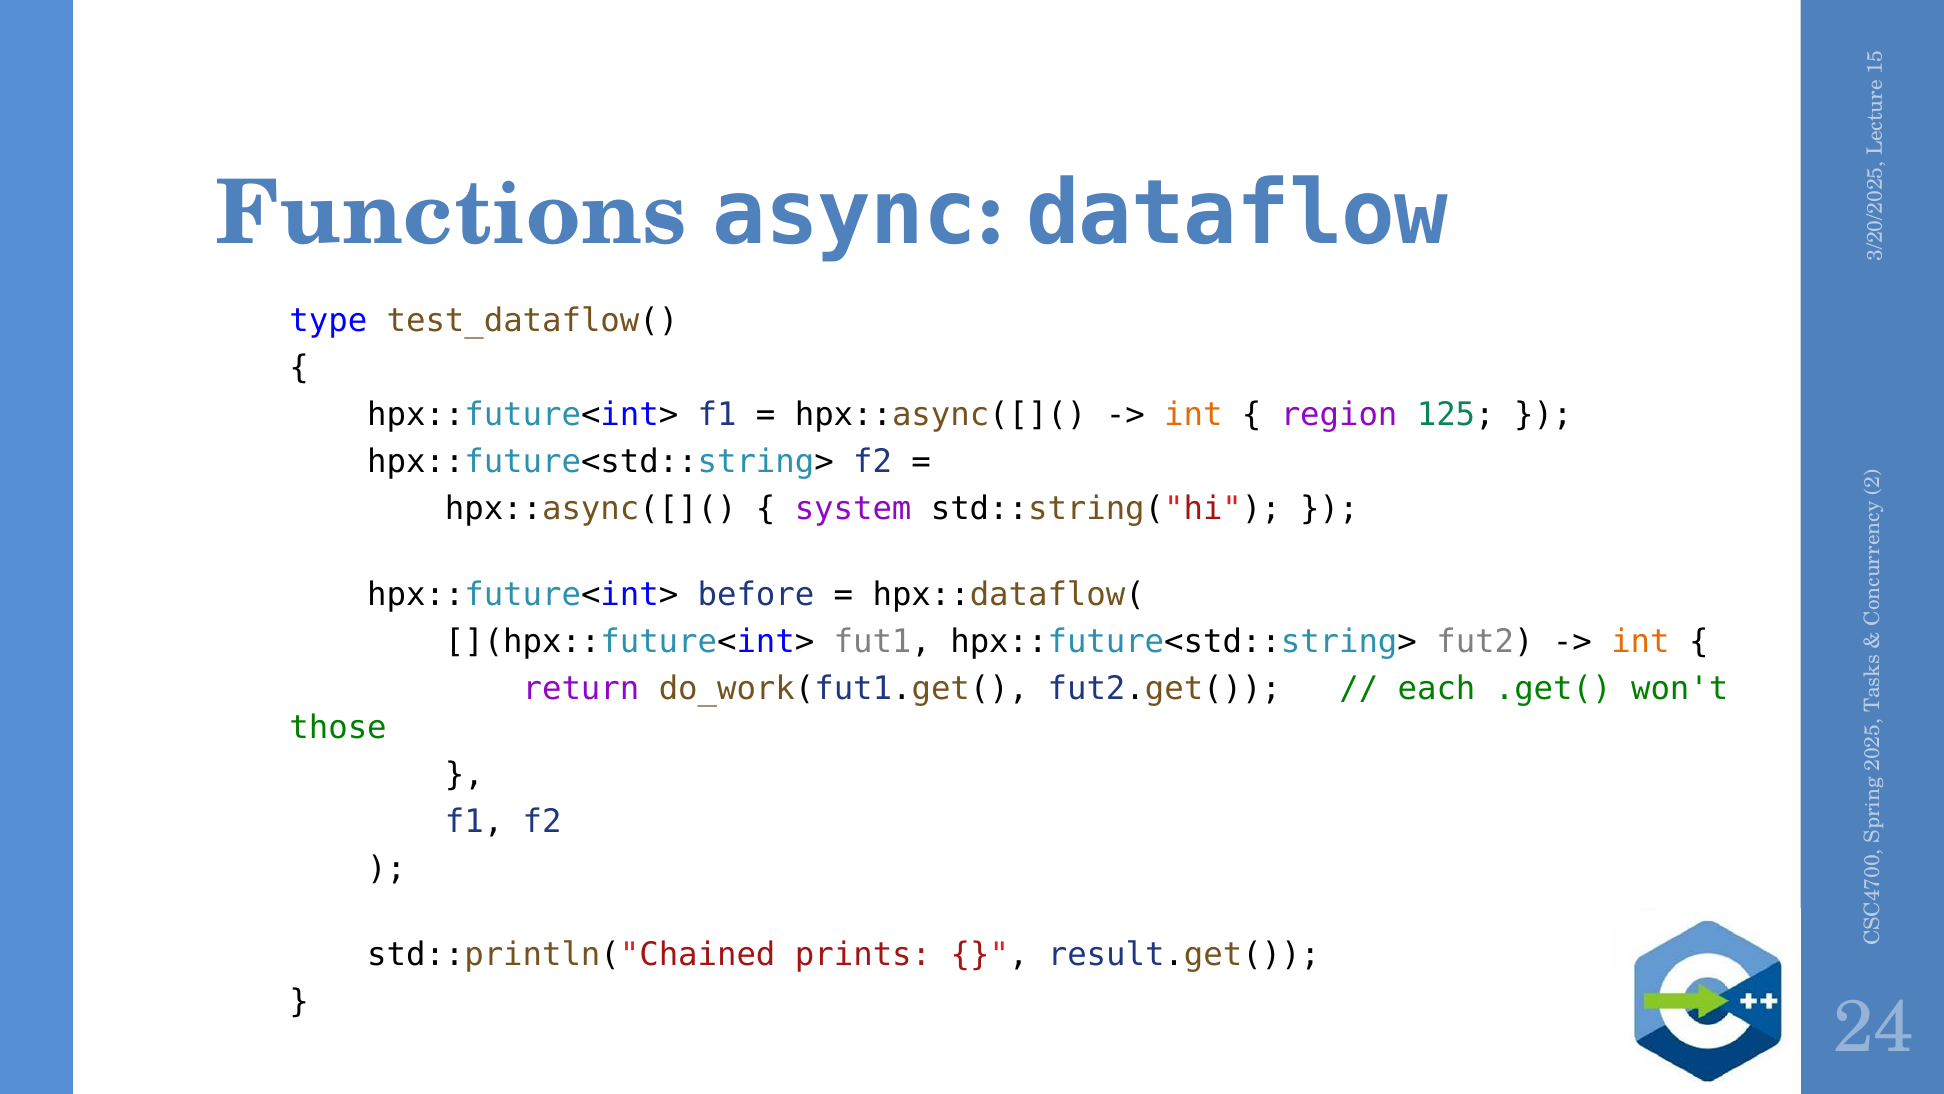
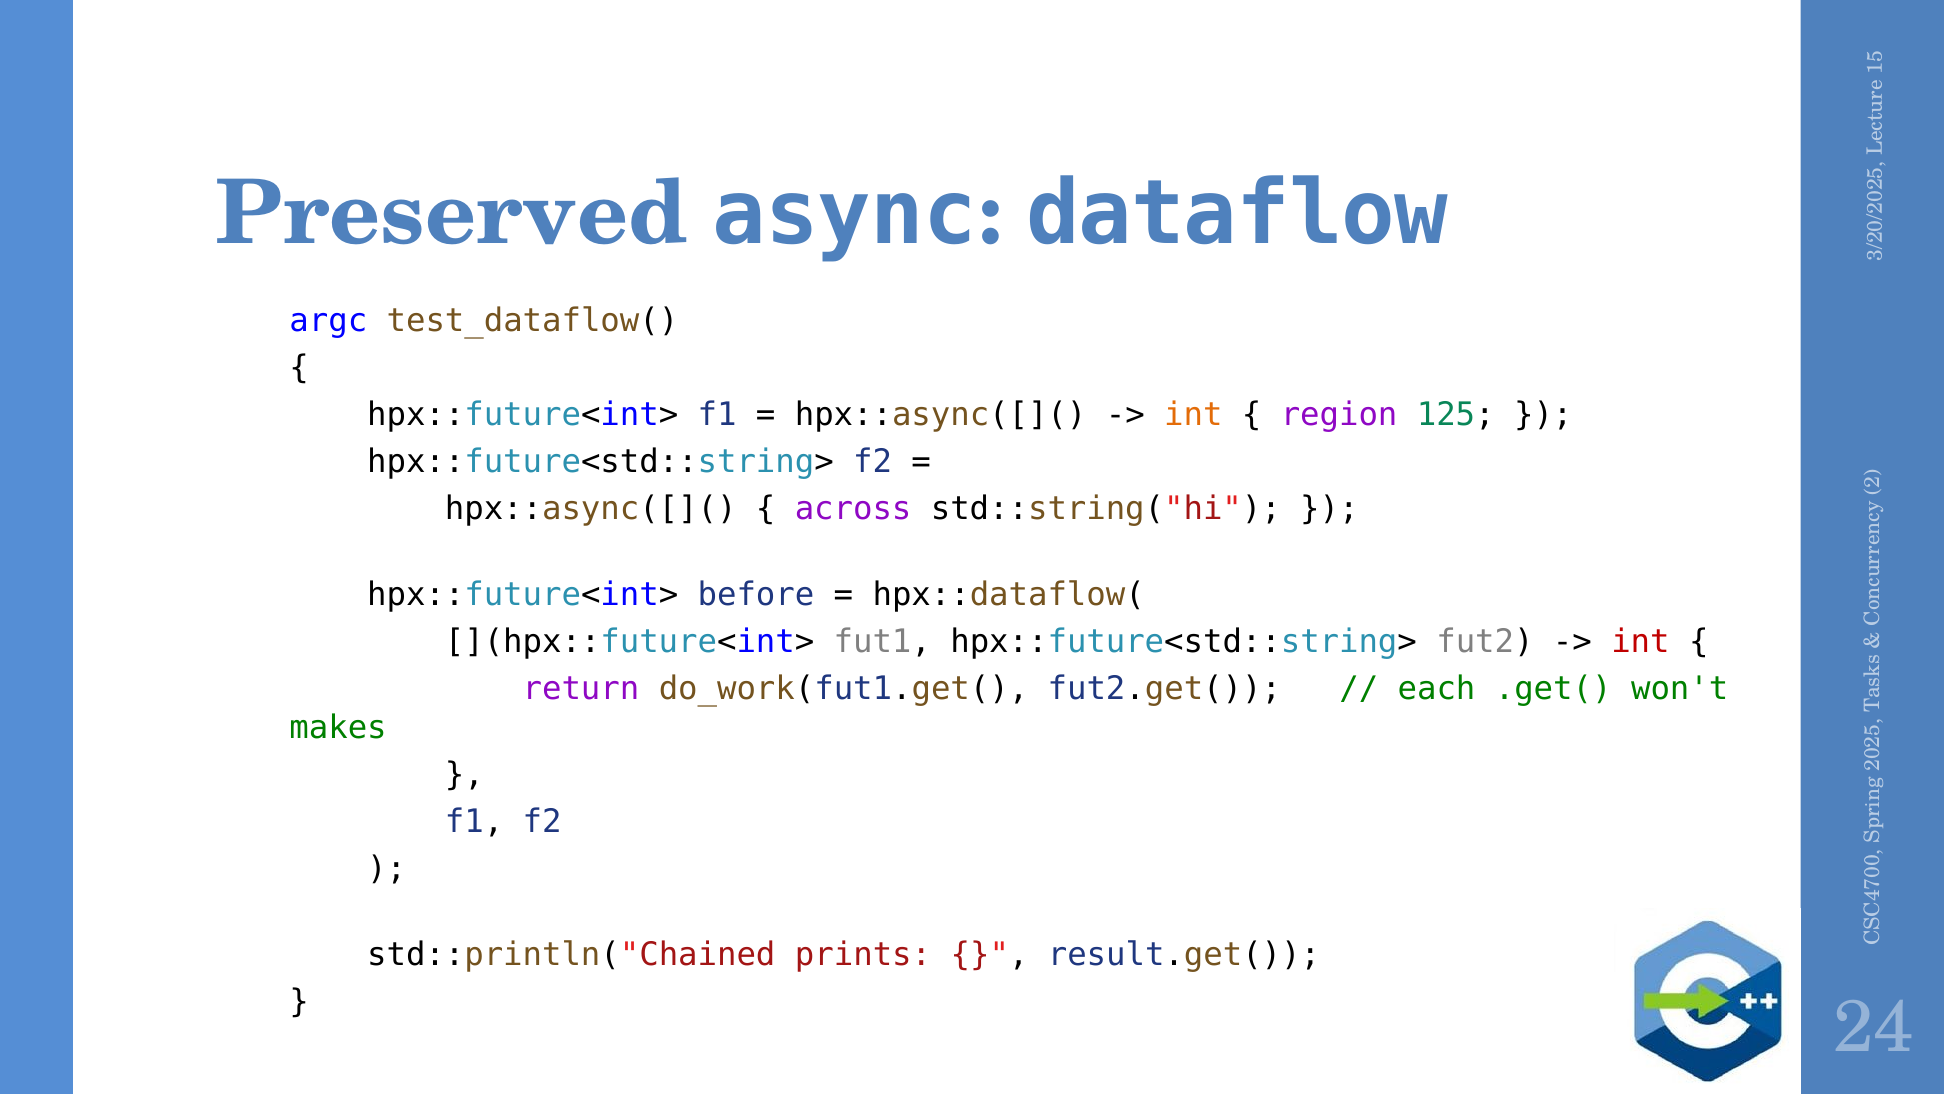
Functions: Functions -> Preserved (452, 214)
type: type -> argc (328, 321)
system: system -> across (853, 509)
int colour: orange -> red (1640, 642)
those: those -> makes (338, 727)
